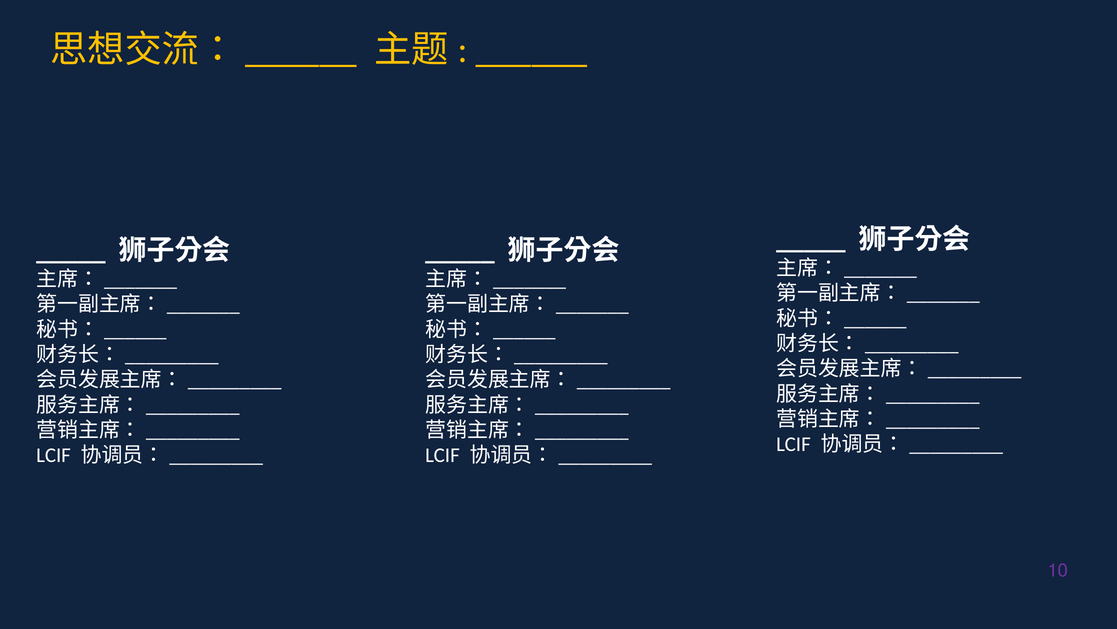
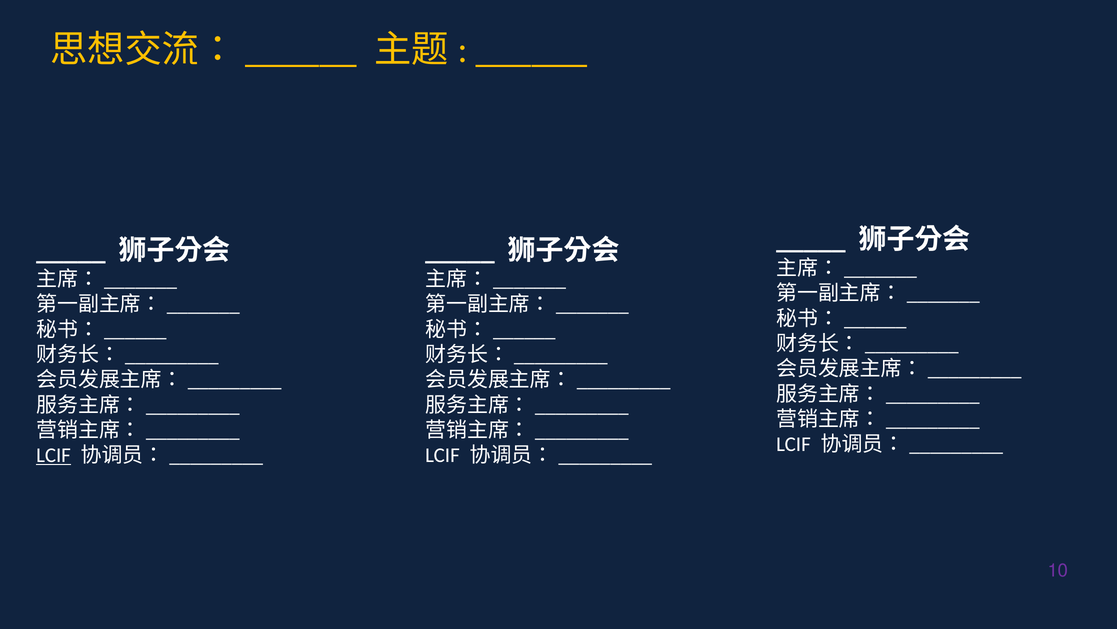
LCIF underline: none -> present (54, 455)
